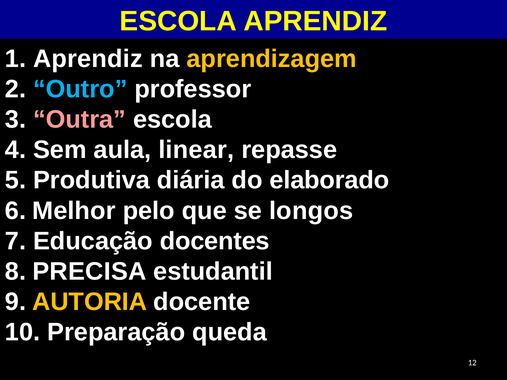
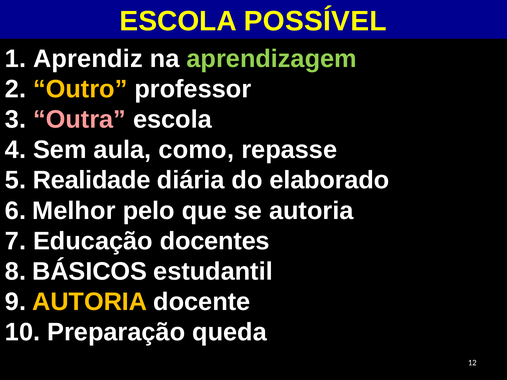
ESCOLA APRENDIZ: APRENDIZ -> POSSÍVEL (315, 21)
aprendizagem colour: yellow -> light green (272, 59)
Outro colour: light blue -> yellow (80, 89)
linear: linear -> como (196, 150)
Produtiva: Produtiva -> Realidade (92, 180)
se longos: longos -> autoria (311, 211)
PRECISA: PRECISA -> BÁSICOS (90, 272)
